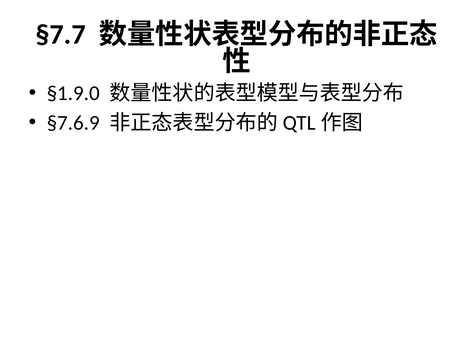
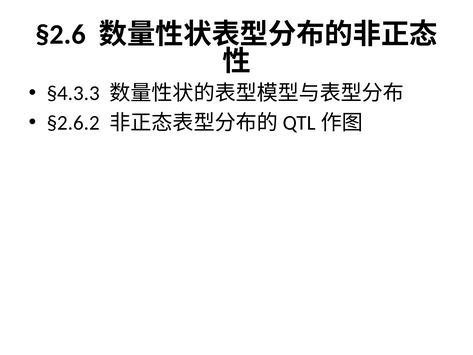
§7.7: §7.7 -> §2.6 (61, 34)
§1.9.0: §1.9.0 -> §4.3.3 (73, 93)
§7.6.9: §7.6.9 -> §2.6.2 (73, 123)
